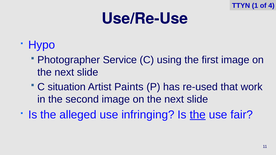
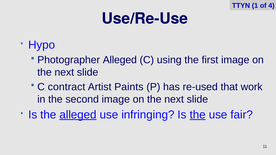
Photographer Service: Service -> Alleged (120, 60)
situation: situation -> contract (67, 87)
alleged underline: none -> present (78, 115)
